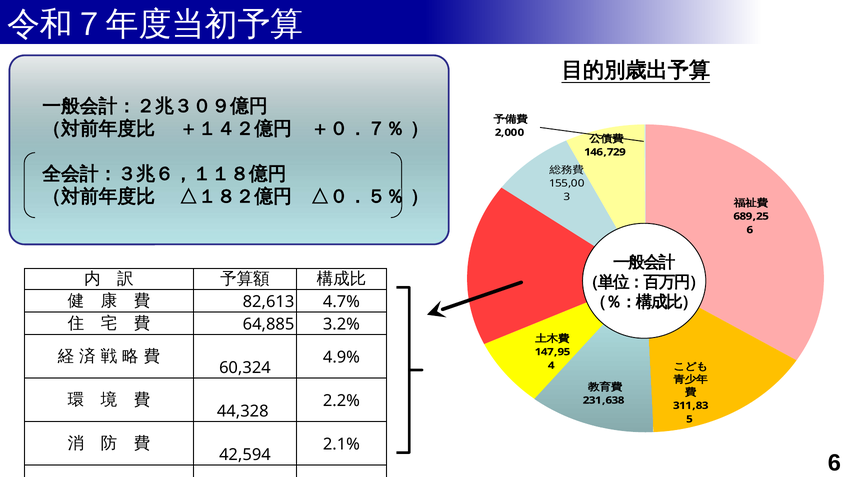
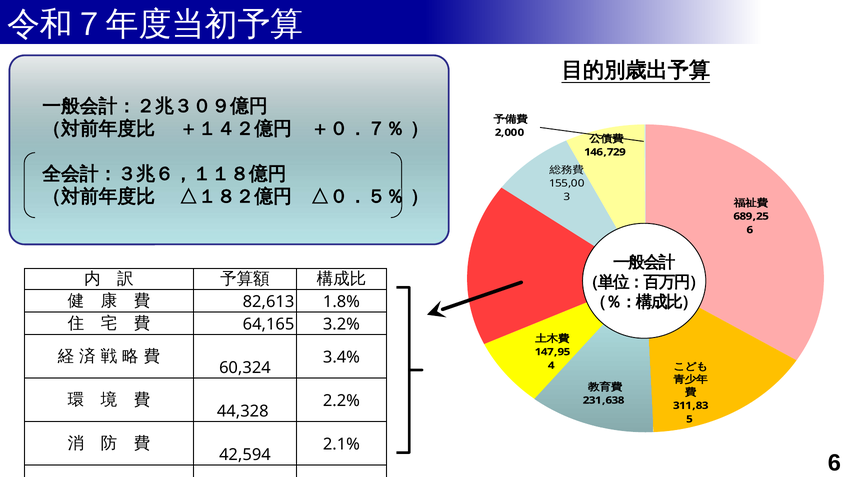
4.7%: 4.7% -> 1.8% (341, 302)
64,885: 64,885 -> 64,165 (269, 324)
4.9%: 4.9% -> 3.4% (341, 357)
